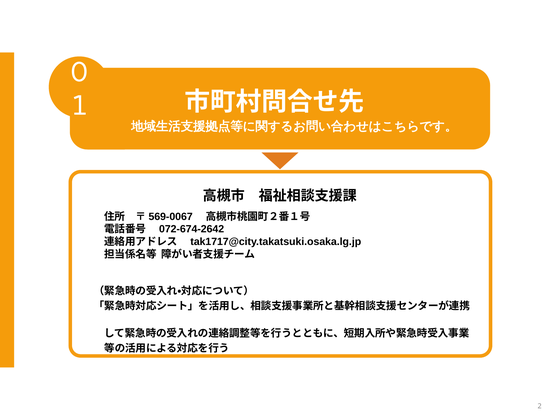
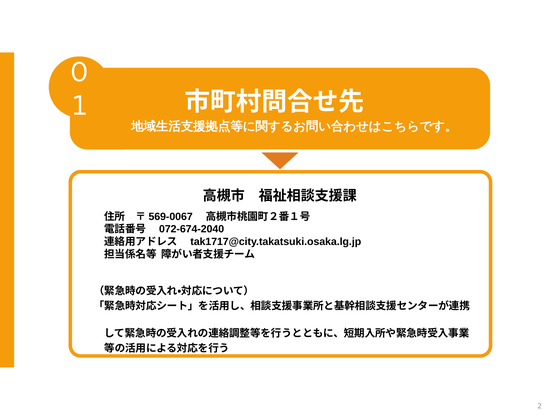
072-674-2642: 072-674-2642 -> 072-674-2040 (192, 229)
